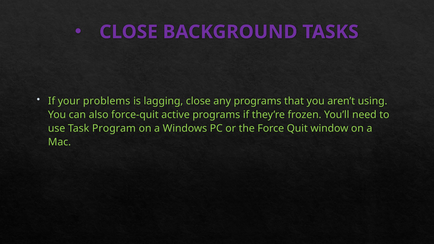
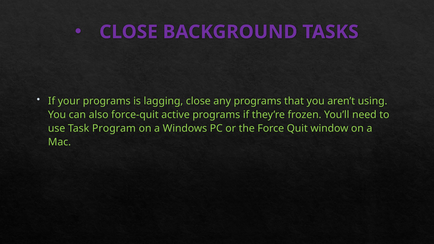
your problems: problems -> programs (107, 101)
